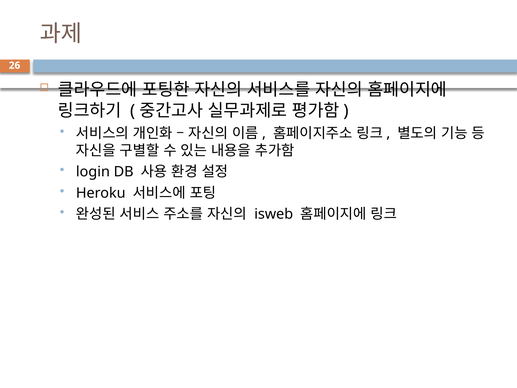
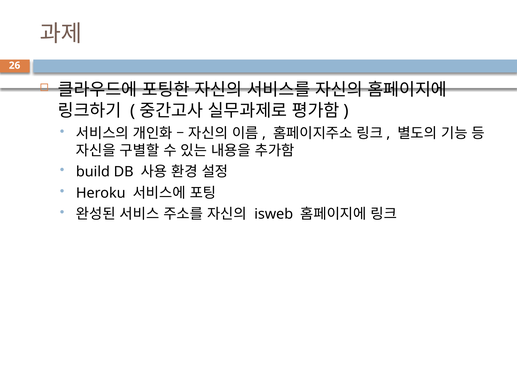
login: login -> build (93, 172)
